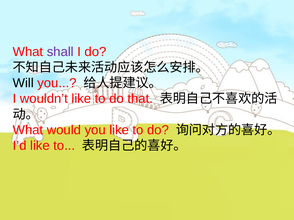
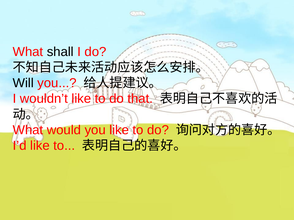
shall colour: purple -> black (60, 52)
